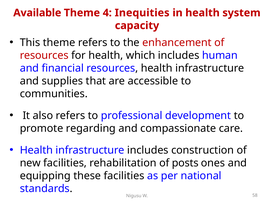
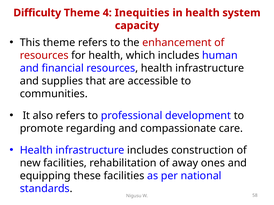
Available: Available -> Difficulty (37, 13)
posts: posts -> away (185, 163)
